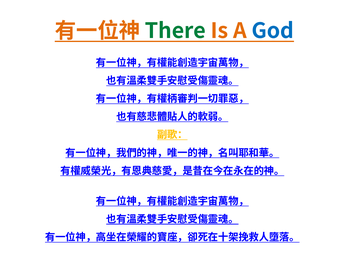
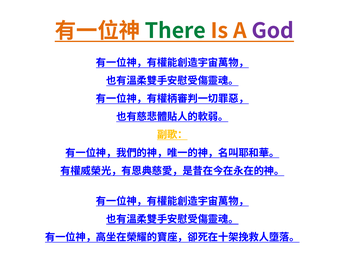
God colour: blue -> purple (273, 31)
